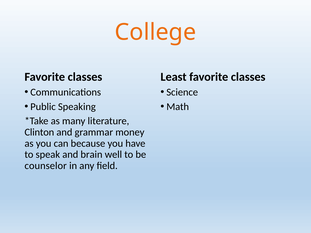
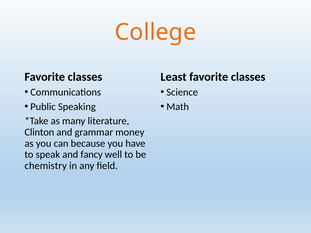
brain: brain -> fancy (92, 155)
counselor: counselor -> chemistry (46, 166)
